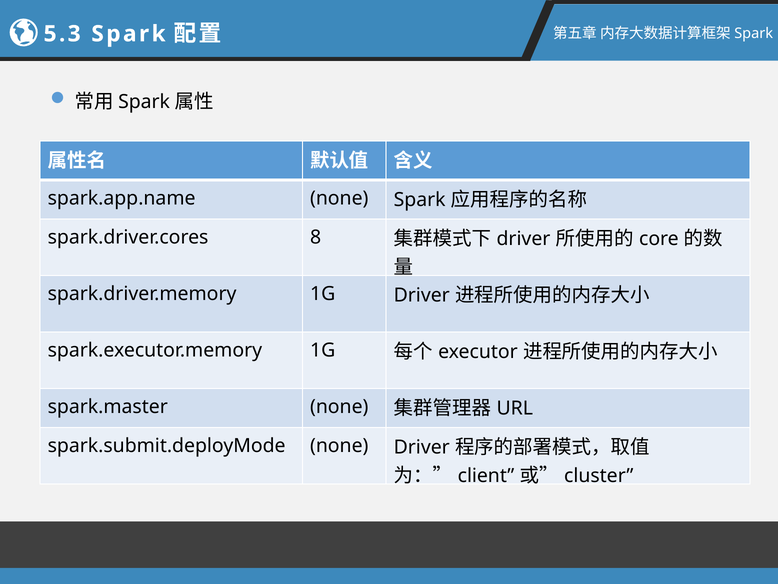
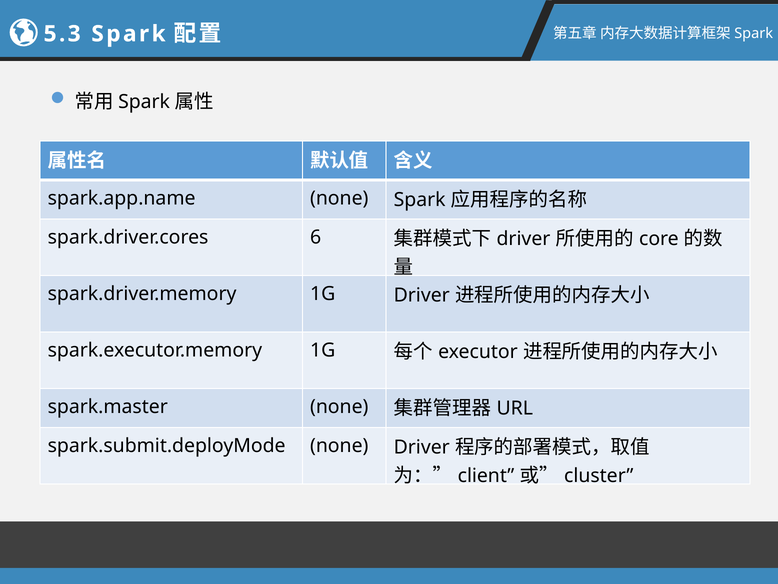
8: 8 -> 6 (316, 237)
